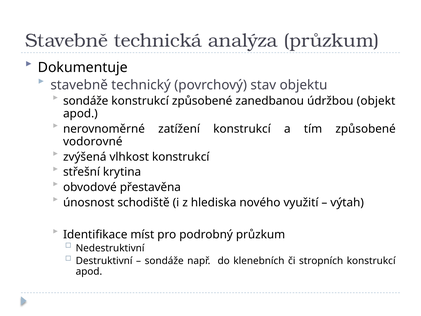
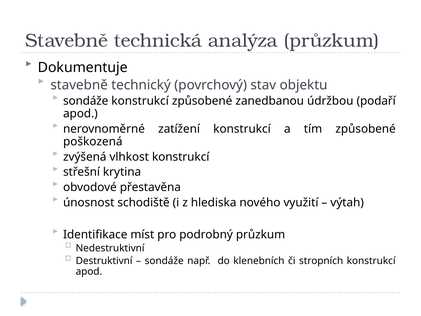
objekt: objekt -> podaří (376, 101)
vodorovné: vodorovné -> poškozená (93, 141)
